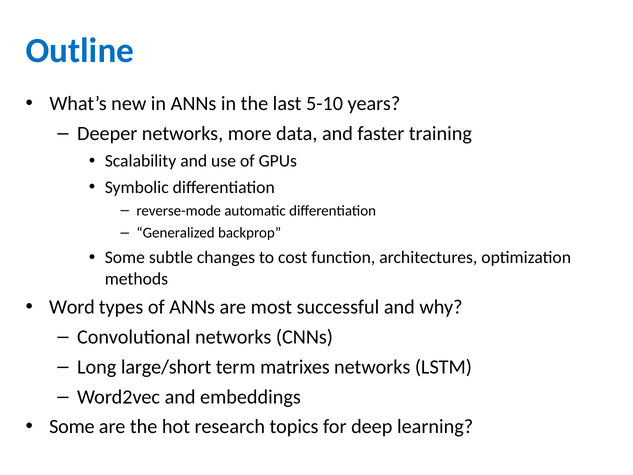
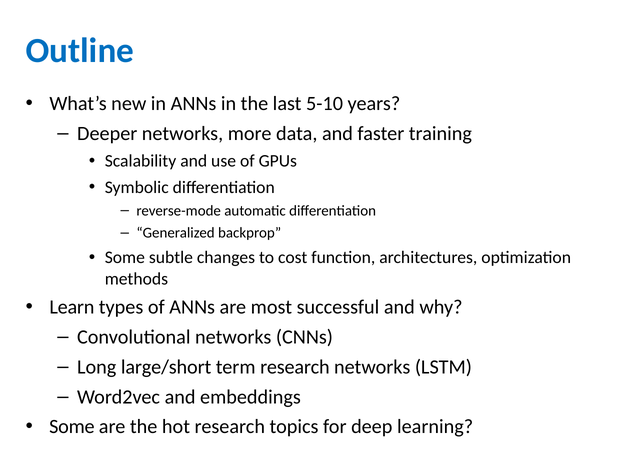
Word: Word -> Learn (72, 307)
term matrixes: matrixes -> research (295, 367)
